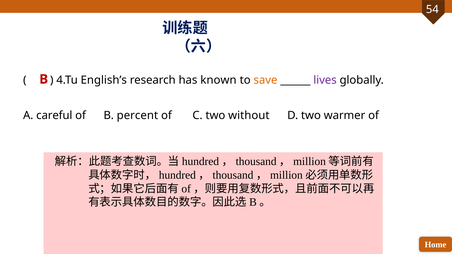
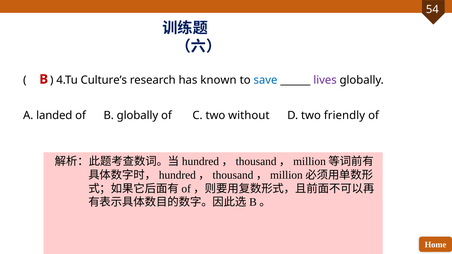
English’s: English’s -> Culture’s (104, 80)
save colour: orange -> blue (265, 80)
careful: careful -> landed (54, 116)
B percent: percent -> globally (137, 116)
warmer: warmer -> friendly (344, 116)
